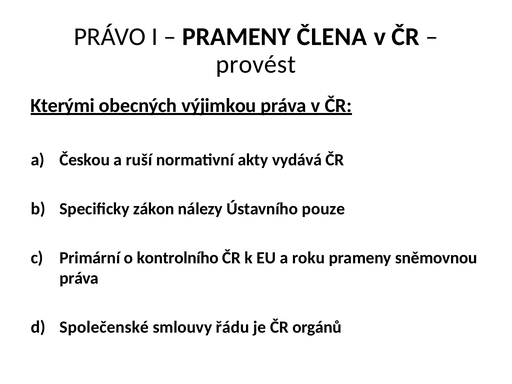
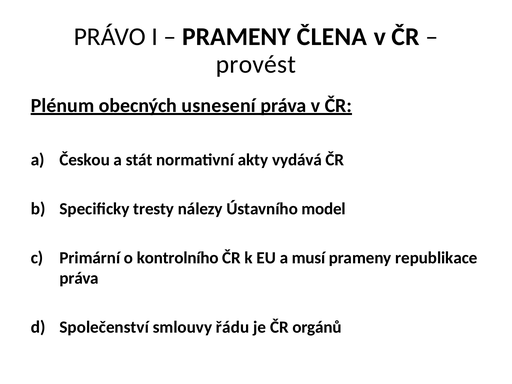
Kterými: Kterými -> Plénum (62, 106)
výjimkou: výjimkou -> usnesení (219, 106)
ruší: ruší -> stát (139, 160)
zákon: zákon -> tresty (154, 209)
pouze: pouze -> model (324, 209)
roku: roku -> musí (309, 258)
sněmovnou: sněmovnou -> republikace (436, 258)
Společenské: Společenské -> Společenství (104, 327)
